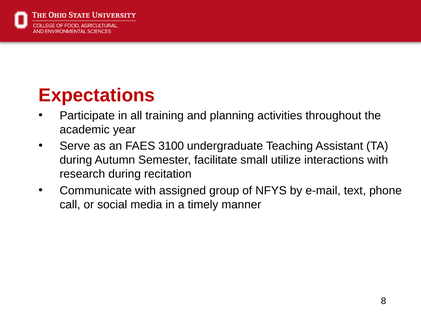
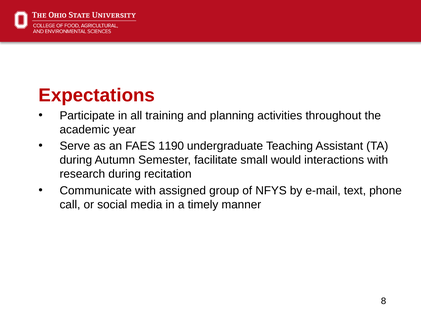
3100: 3100 -> 1190 (171, 146)
utilize: utilize -> would (286, 160)
